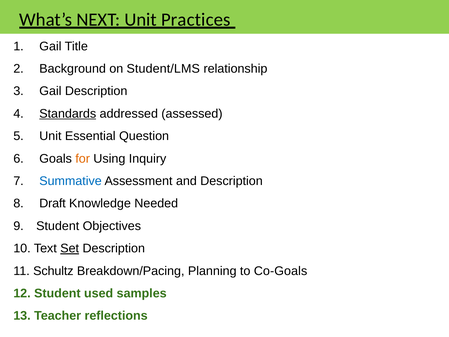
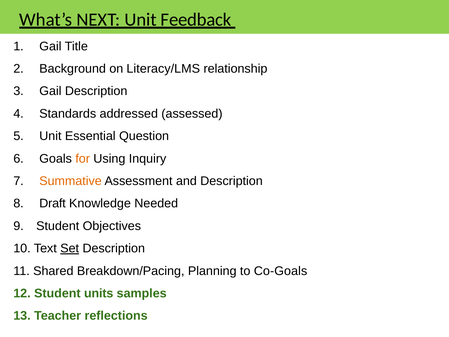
Practices: Practices -> Feedback (196, 20)
Student/LMS: Student/LMS -> Literacy/LMS (163, 69)
Standards underline: present -> none (68, 114)
Summative colour: blue -> orange (71, 181)
Schultz: Schultz -> Shared (53, 271)
used: used -> units (99, 293)
